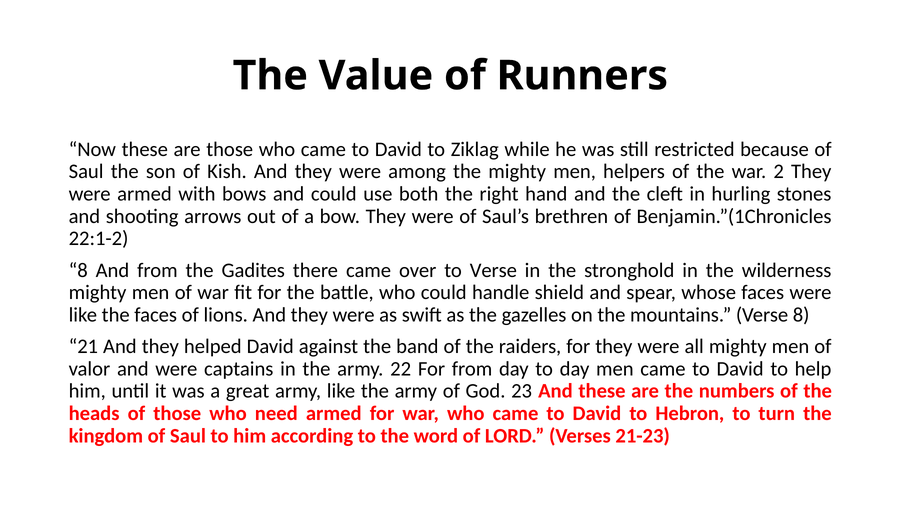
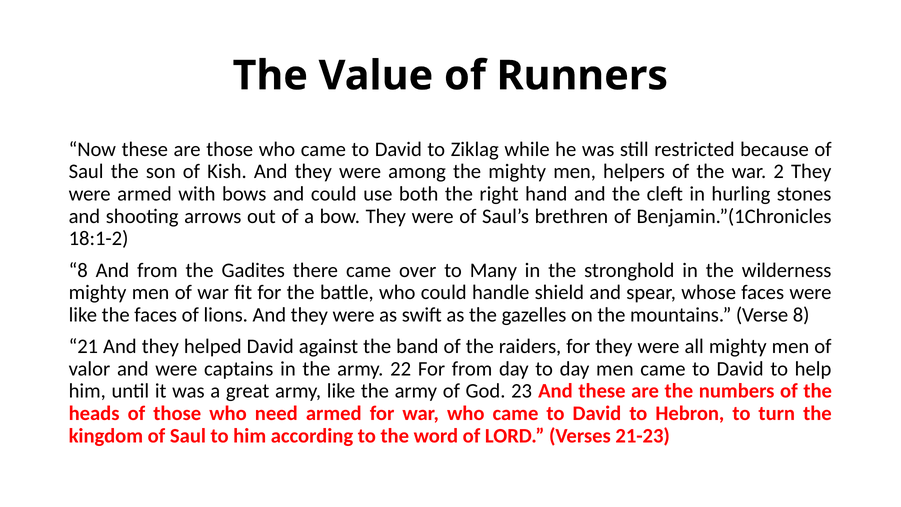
22:1-2: 22:1-2 -> 18:1-2 (99, 238)
to Verse: Verse -> Many (493, 270)
